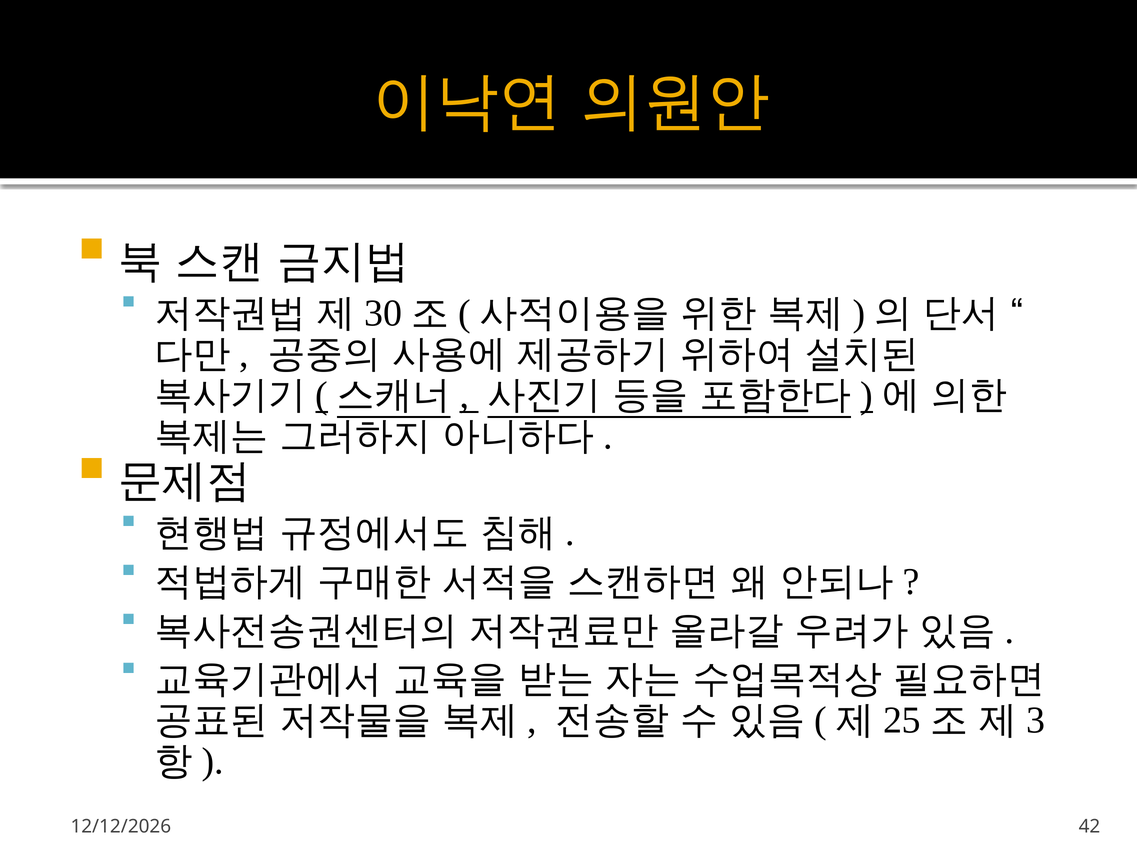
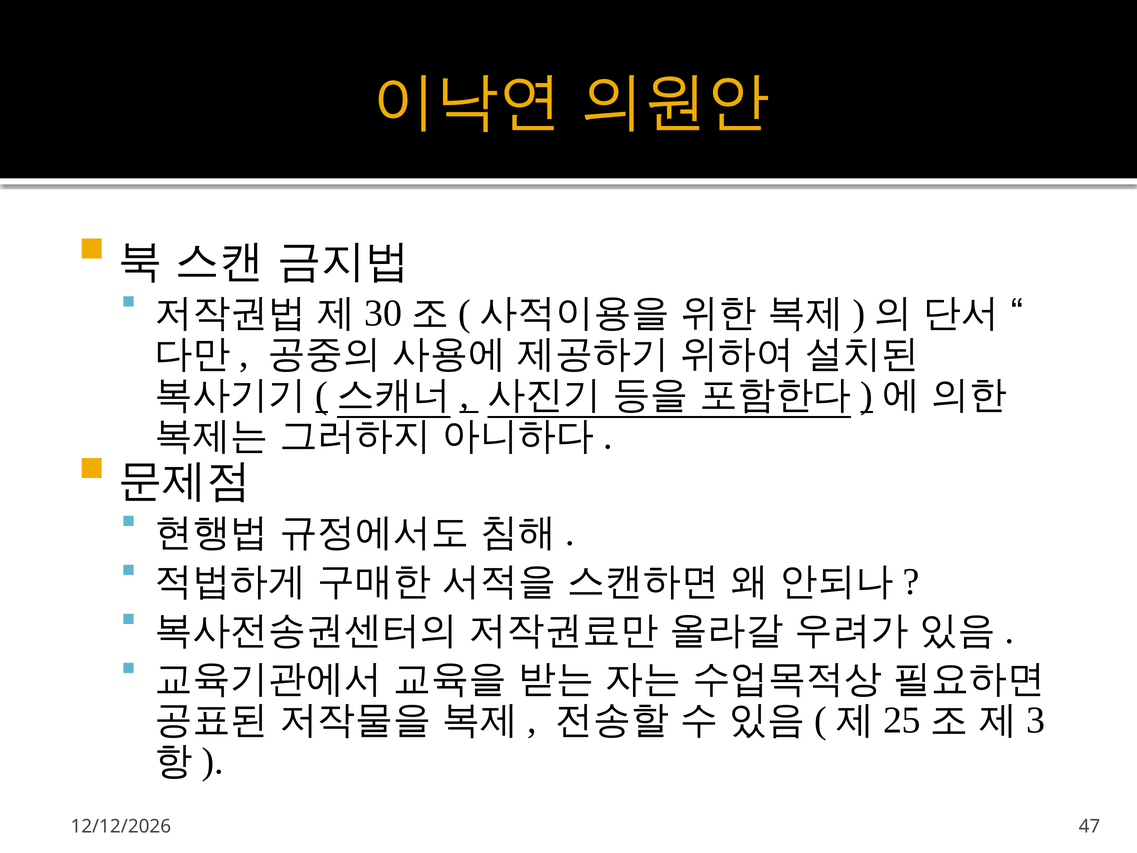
42: 42 -> 47 (1089, 826)
